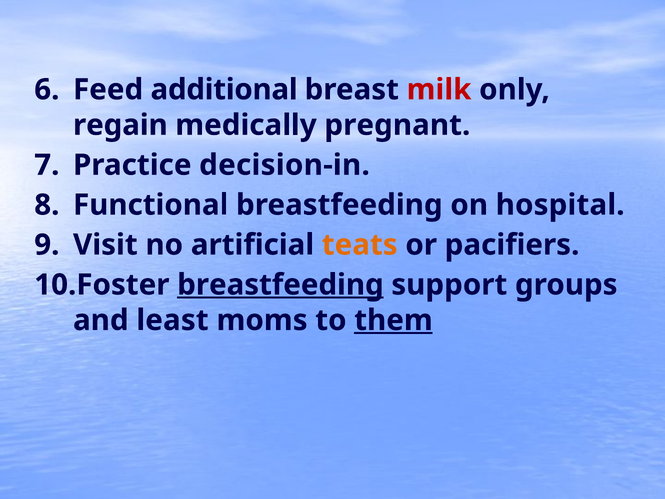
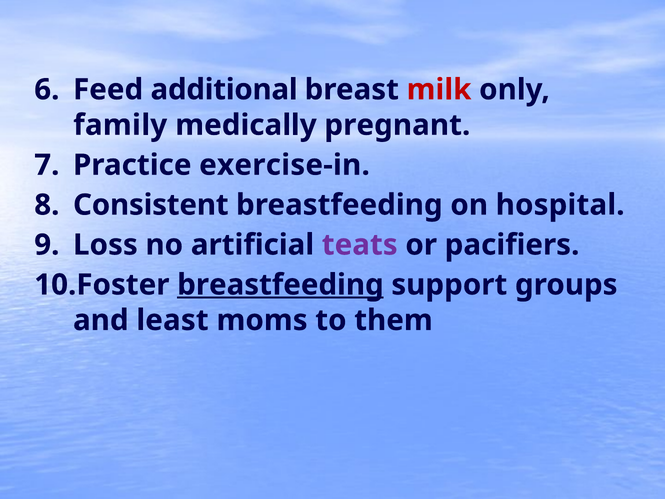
regain: regain -> family (120, 125)
decision-in: decision-in -> exercise-in (284, 165)
Functional: Functional -> Consistent (151, 205)
Visit: Visit -> Loss (105, 245)
teats colour: orange -> purple (360, 245)
them underline: present -> none (393, 320)
